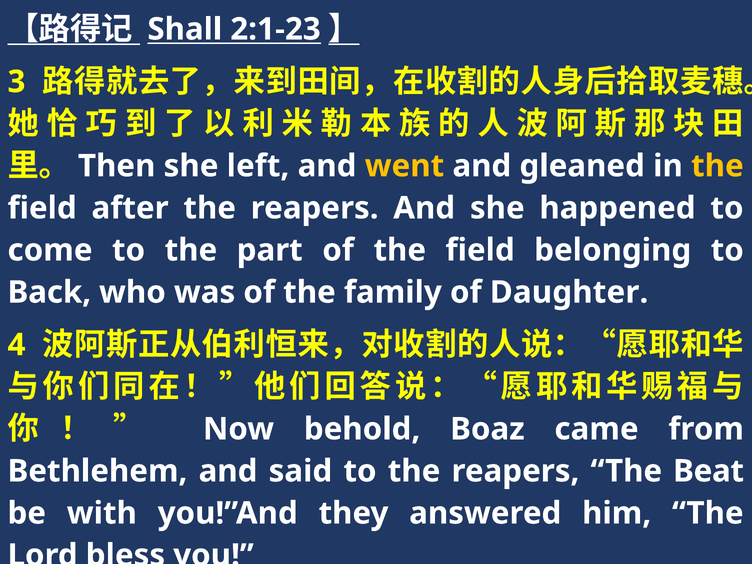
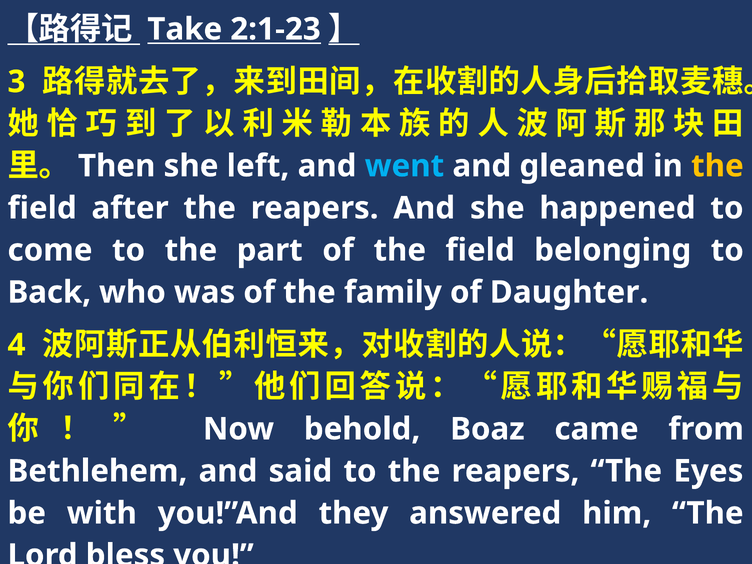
Shall: Shall -> Take (185, 29)
went colour: yellow -> light blue (404, 166)
Beat: Beat -> Eyes (708, 471)
